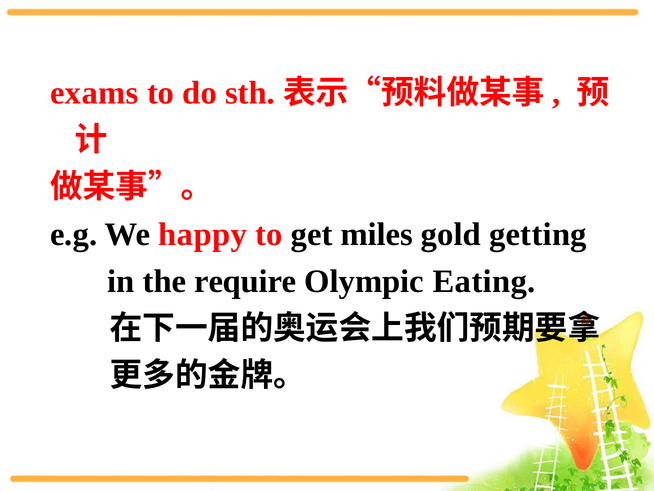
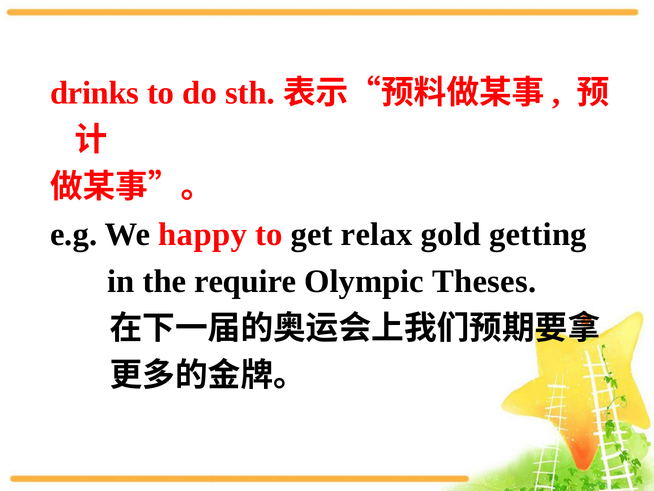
exams: exams -> drinks (95, 93)
miles: miles -> relax (377, 234)
Eating: Eating -> Theses (484, 281)
